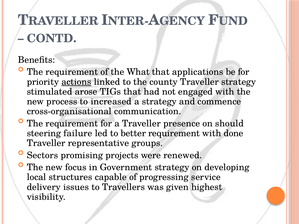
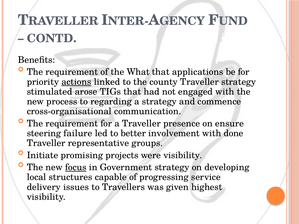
increased: increased -> regarding (111, 102)
should: should -> ensure (229, 124)
better requirement: requirement -> involvement (174, 133)
Sectors: Sectors -> Initiate (43, 155)
were renewed: renewed -> visibility (183, 155)
focus underline: none -> present (76, 168)
